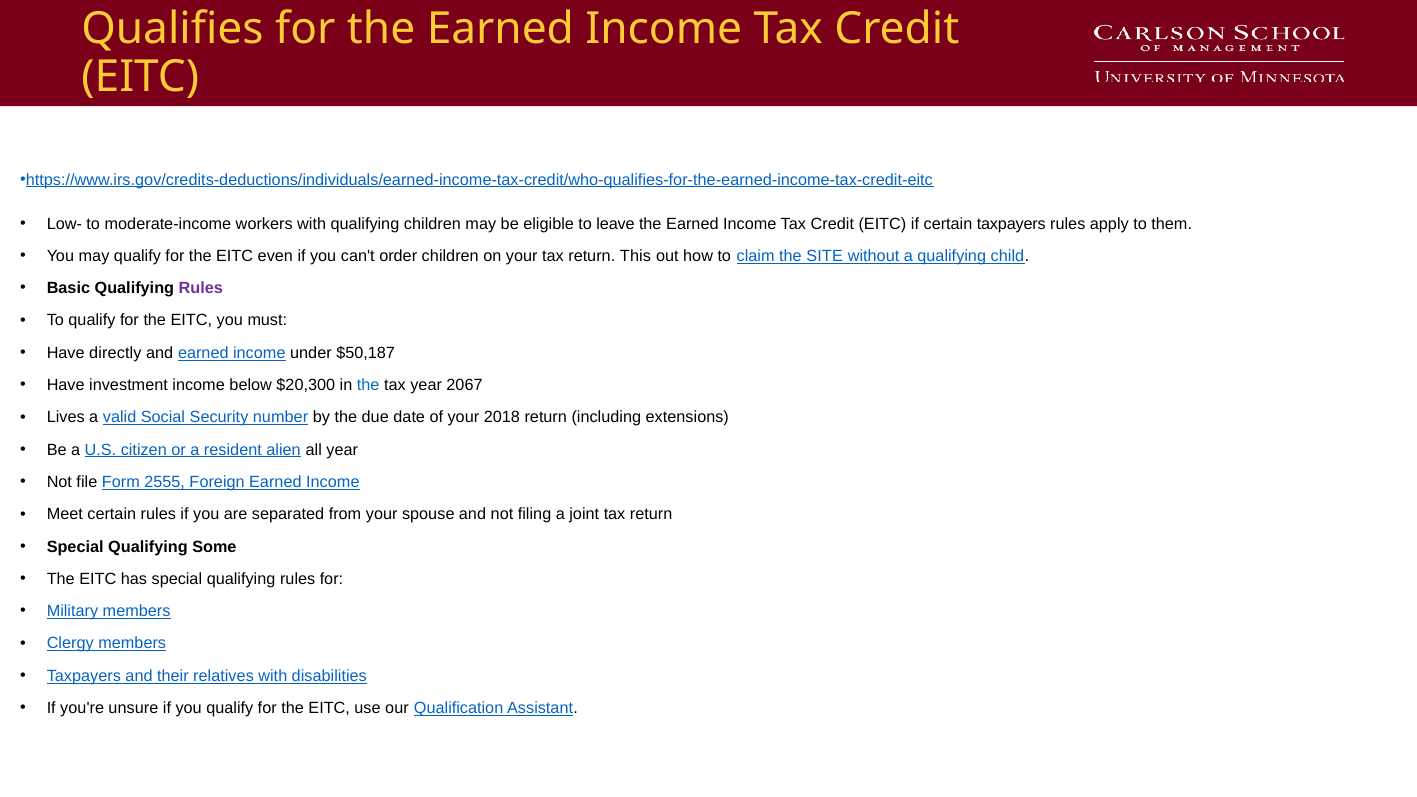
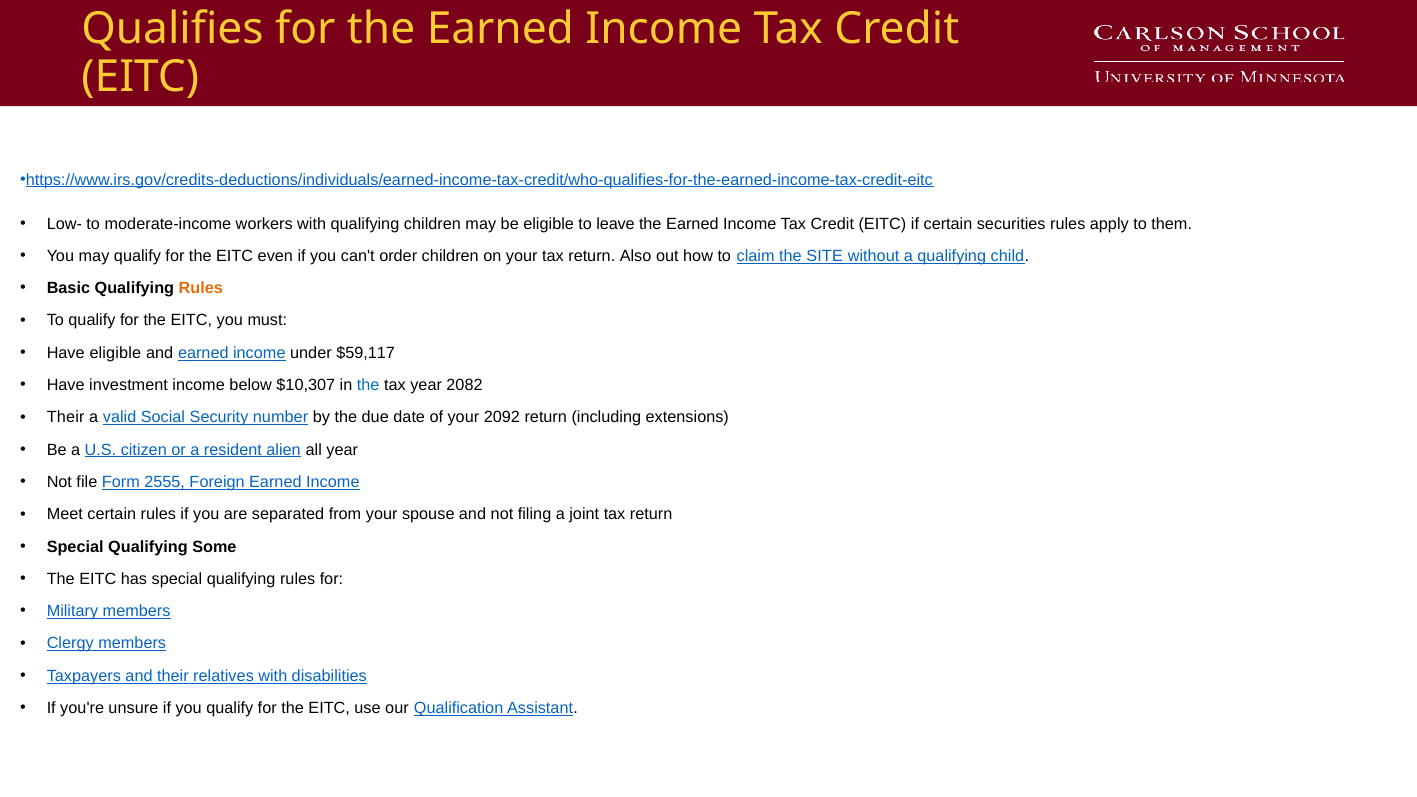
certain taxpayers: taxpayers -> securities (1011, 224)
This: This -> Also (636, 256)
Rules colour: purple -> orange (201, 288)
Have directly: directly -> eligible (115, 353)
$50,187: $50,187 -> $59,117 (366, 353)
$20,300: $20,300 -> $10,307 (306, 385)
2067: 2067 -> 2082 (465, 385)
Lives: Lives -> Their (66, 418)
2018: 2018 -> 2092 (502, 418)
